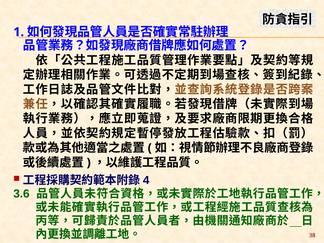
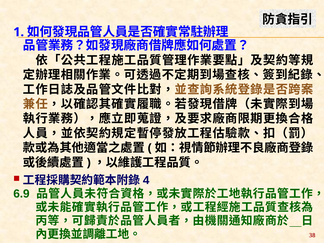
3.6: 3.6 -> 6.9 (21, 194)
